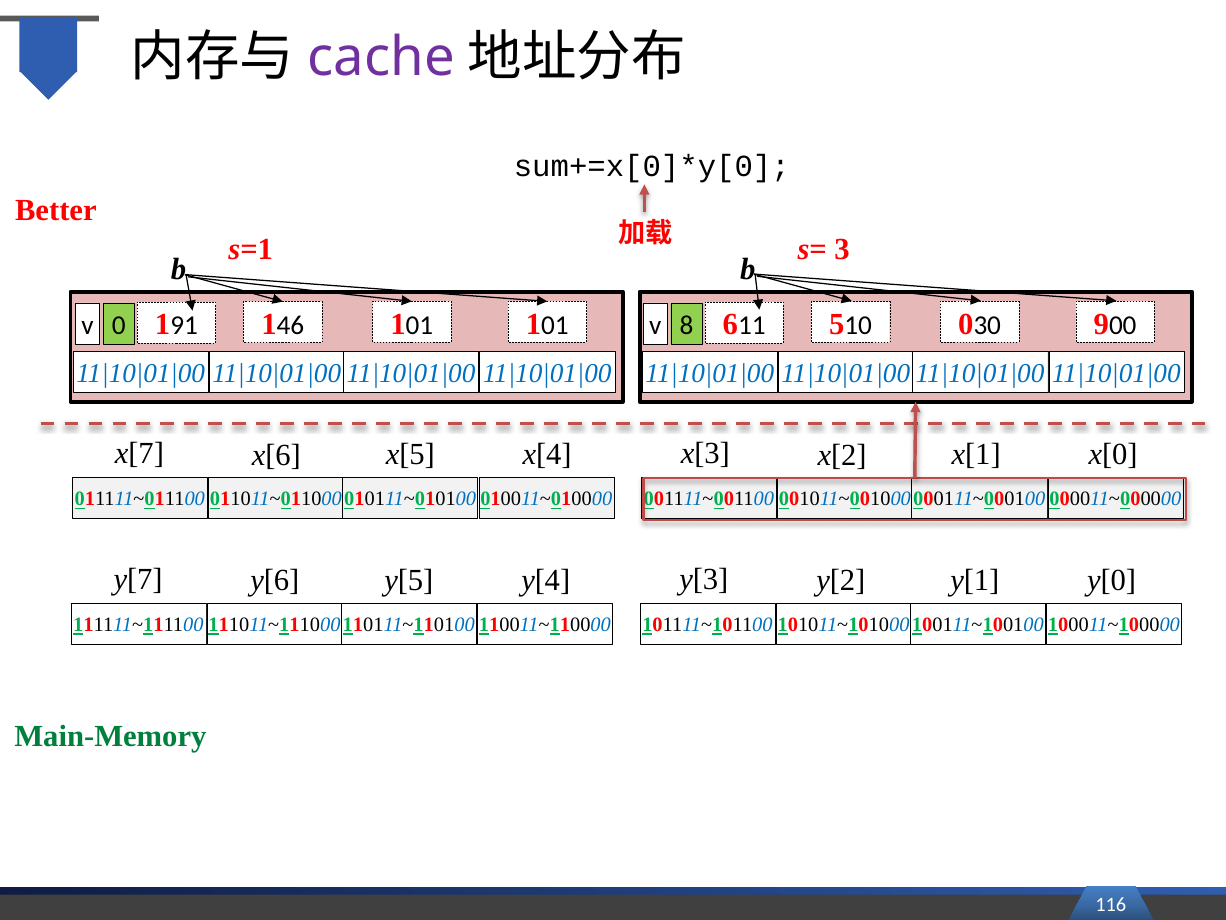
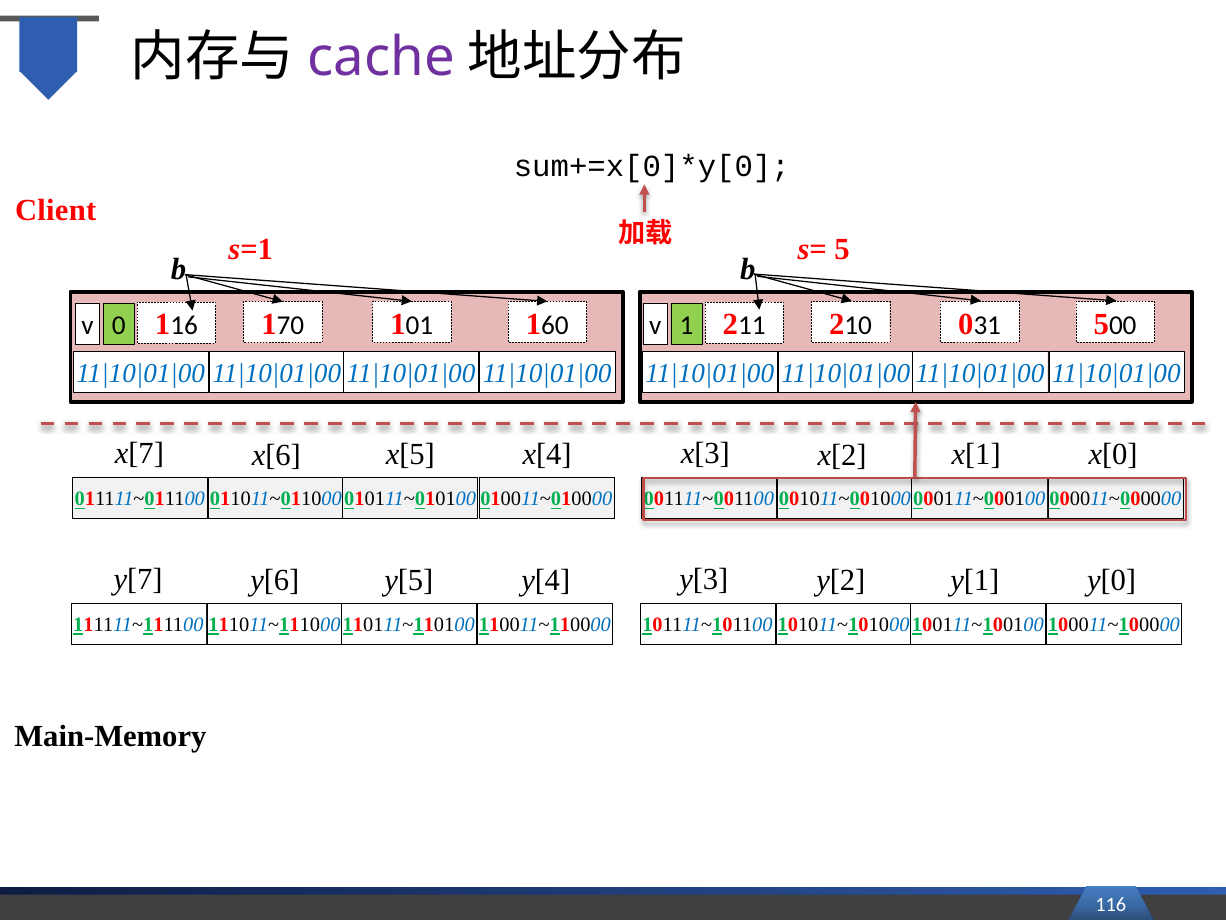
Better: Better -> Client (56, 210)
s= 3: 3 -> 5 (842, 250)
01: 01 -> 60 (555, 325)
01 8: 8 -> 1 (687, 325)
30: 30 -> 31 (987, 325)
91: 91 -> 16 (184, 326)
46: 46 -> 70 (290, 325)
v 6: 6 -> 2 (730, 325)
11 5: 5 -> 2 (837, 324)
10 9: 9 -> 5 (1101, 324)
Main-Memory colour: green -> black (110, 736)
